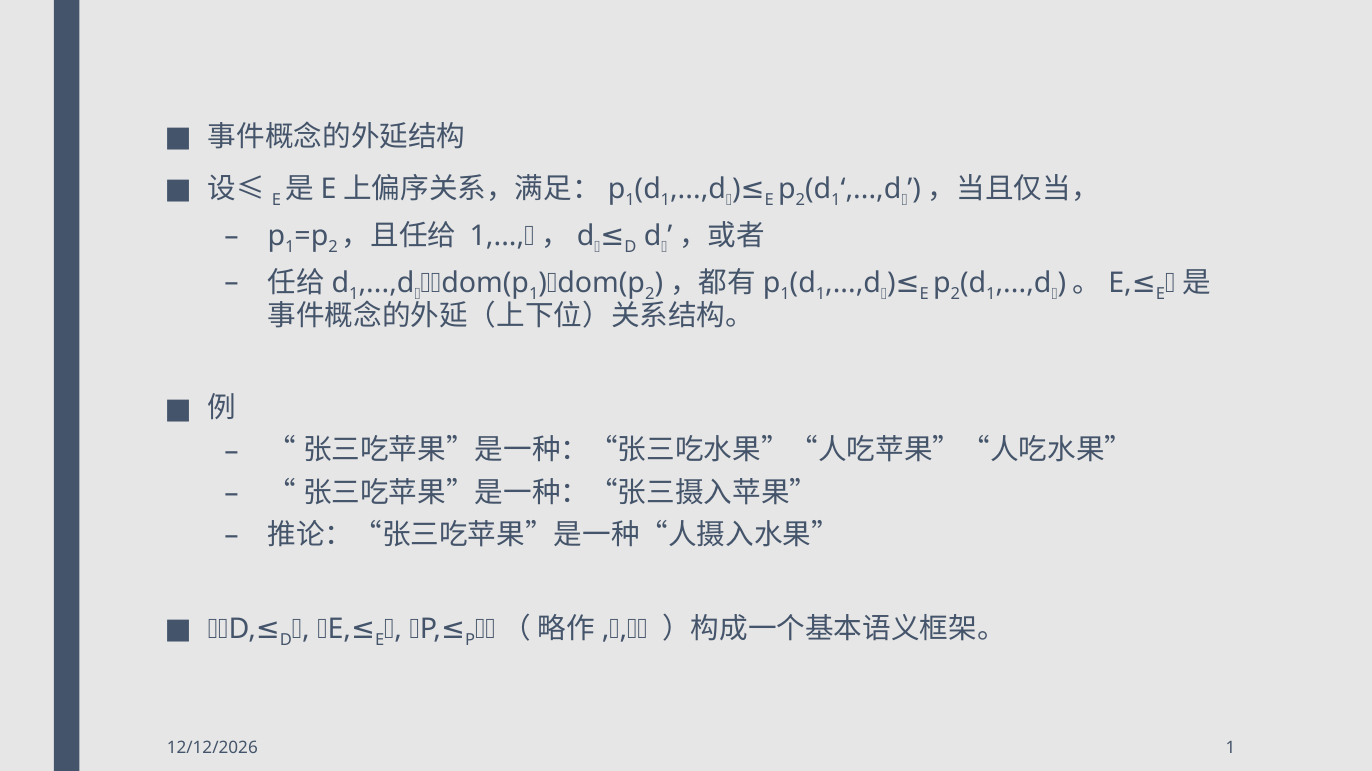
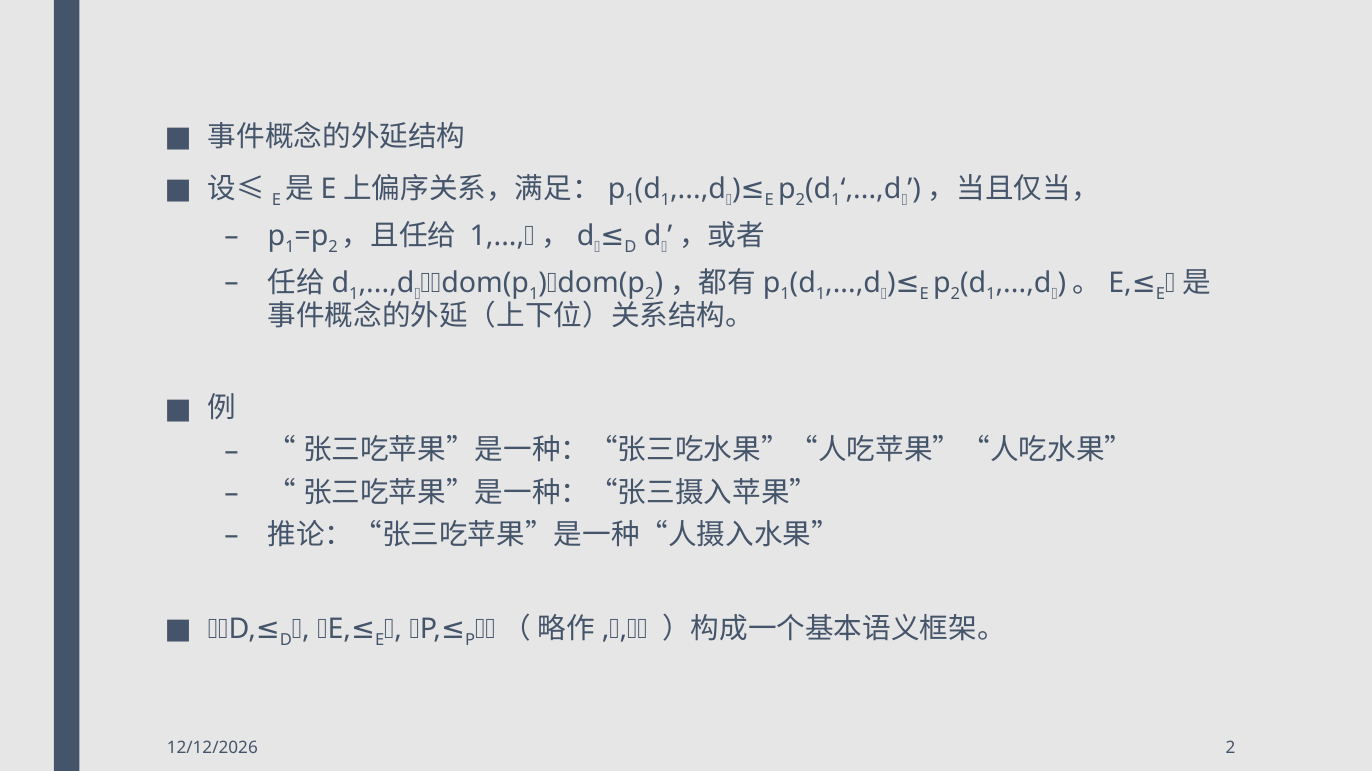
1: 1 -> 2 (1230, 749)
